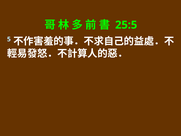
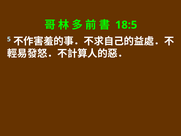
25:5: 25:5 -> 18:5 (126, 25)
